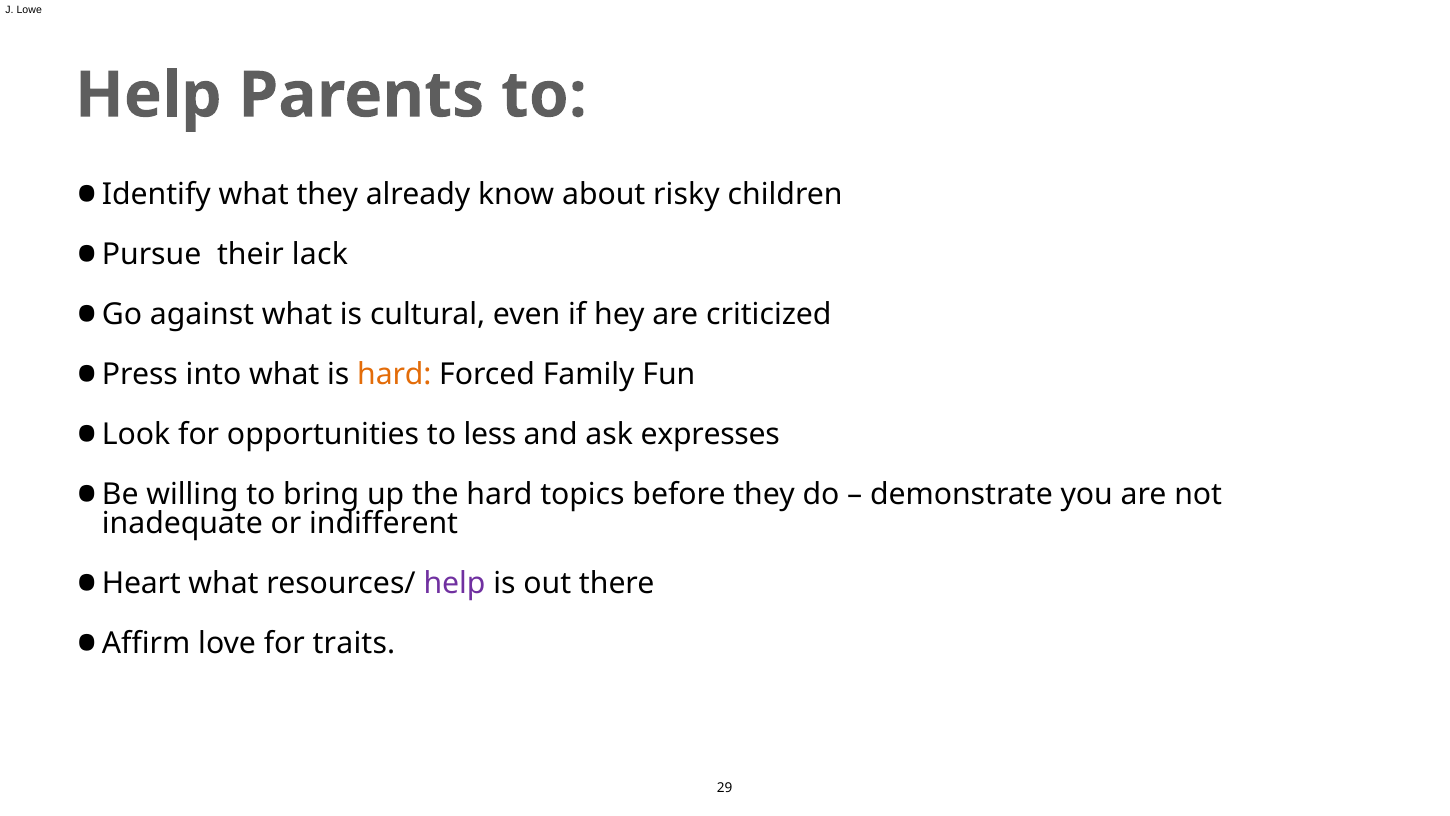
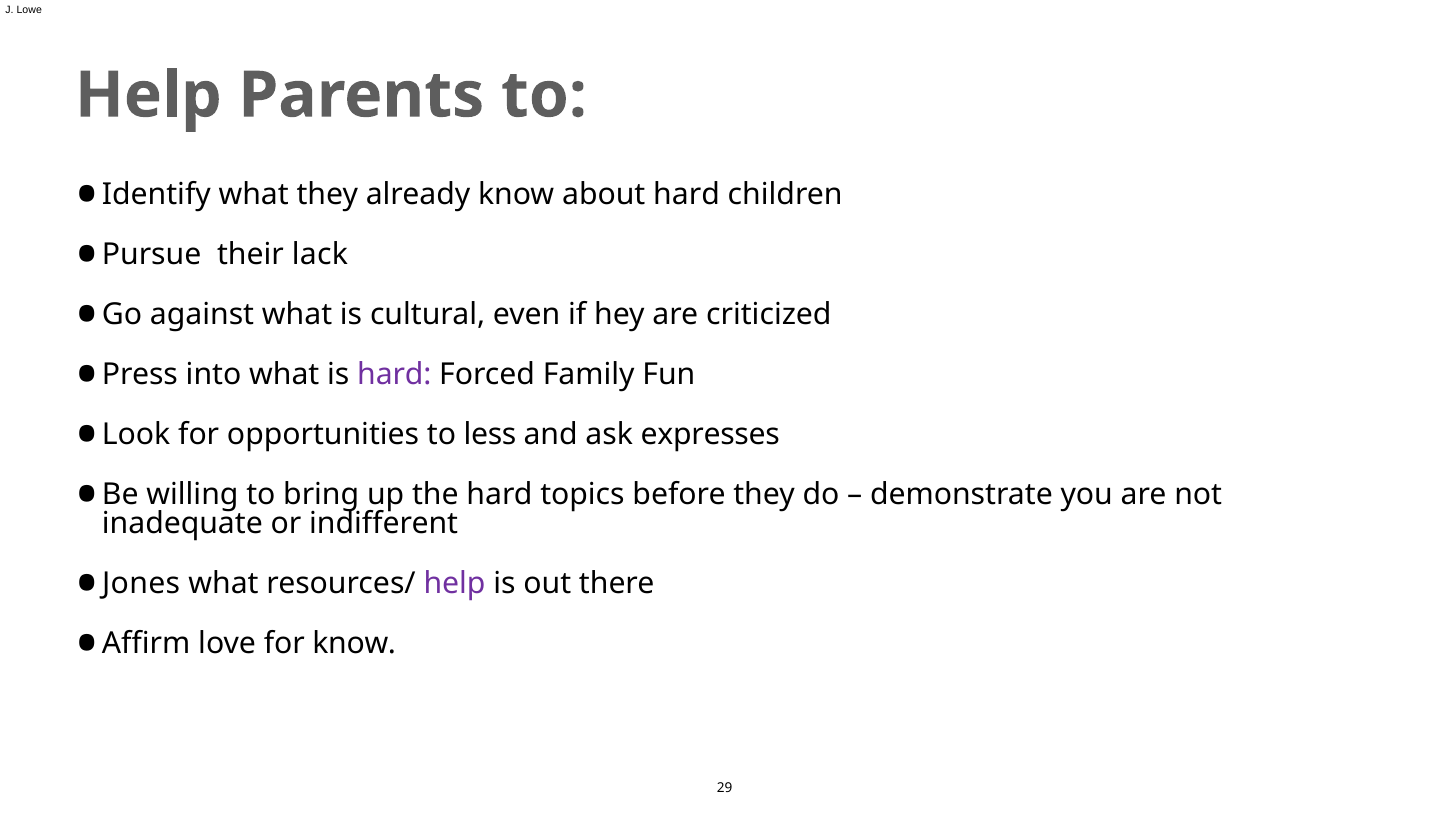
about risky: risky -> hard (687, 194)
hard colour: orange -> purple (394, 374)
Heart: Heart -> Jones (141, 583)
for traits: traits -> know (354, 643)
